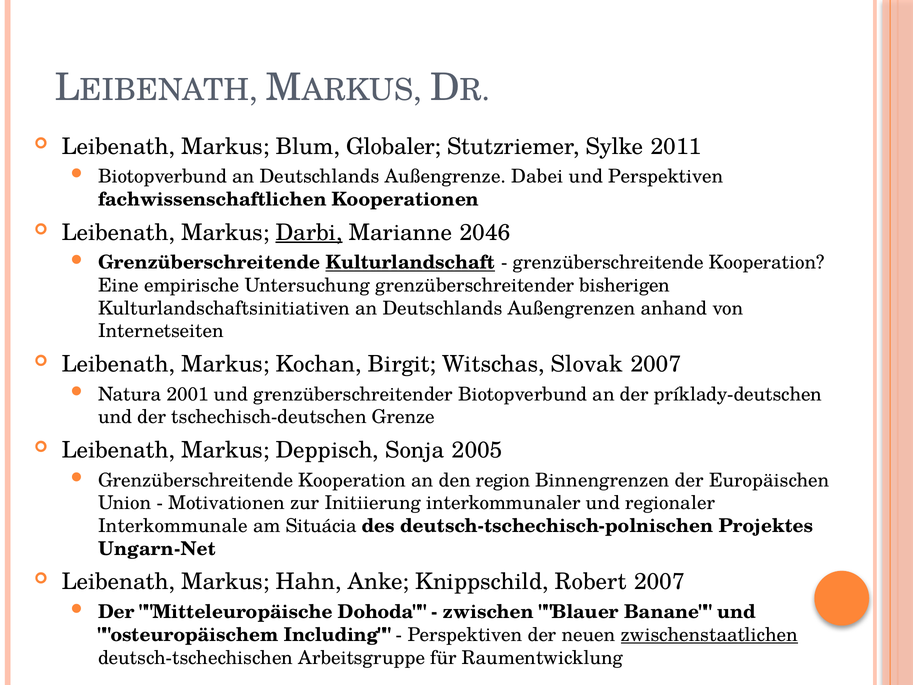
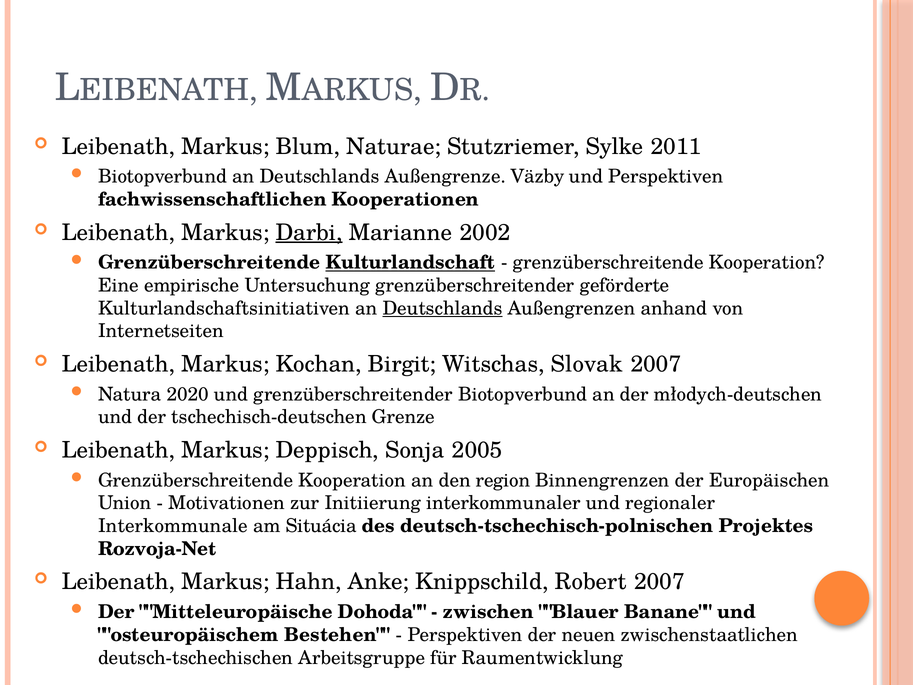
Globaler: Globaler -> Naturae (394, 146)
Dabei: Dabei -> Väzby (538, 177)
2046: 2046 -> 2002 (485, 232)
bisherigen: bisherigen -> geförderte (625, 285)
Deutschlands underline: none -> present (443, 308)
2001: 2001 -> 2020 (188, 394)
príklady-deutschen: príklady-deutschen -> młodych-deutschen (738, 394)
Ungarn-Net: Ungarn-Net -> Rozvoja-Net (157, 549)
Including: Including -> Bestehen (337, 635)
zwischenstaatlichen underline: present -> none (709, 635)
